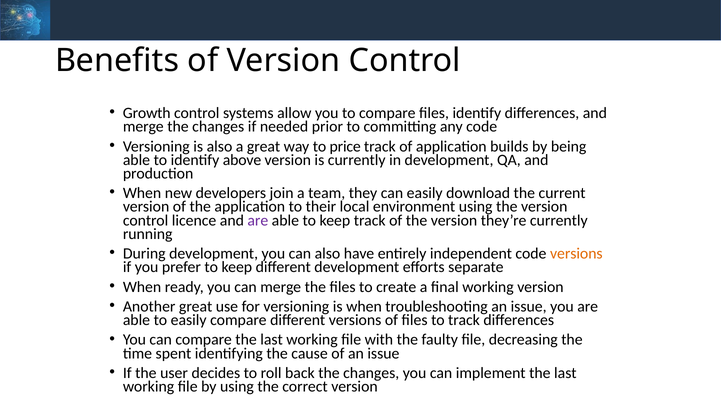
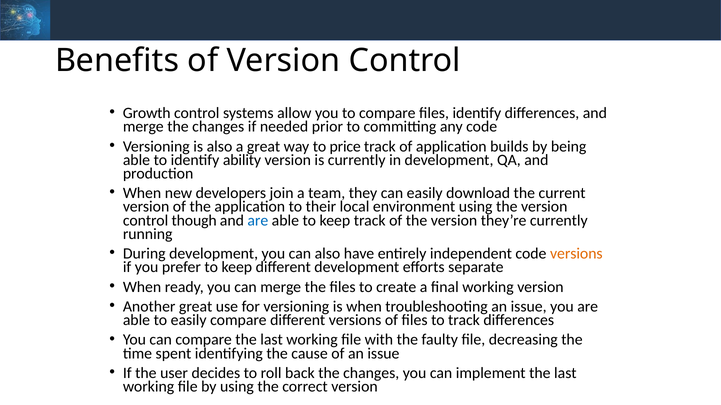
above: above -> ability (242, 160)
licence: licence -> though (194, 221)
are colour: purple -> blue (258, 221)
